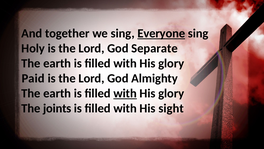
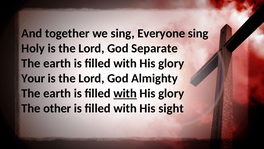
Everyone underline: present -> none (161, 33)
Paid: Paid -> Your (33, 78)
joints: joints -> other (57, 108)
